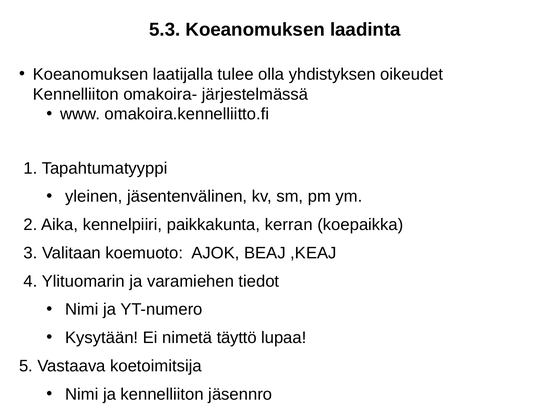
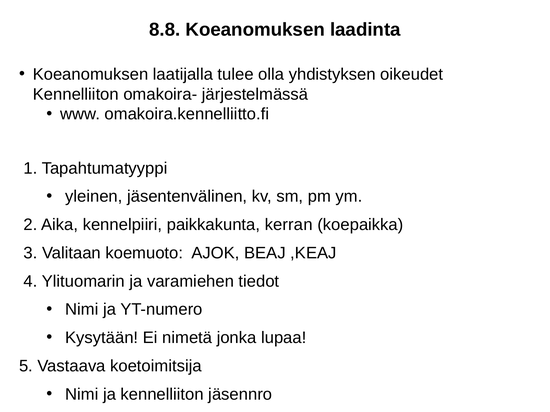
5.3: 5.3 -> 8.8 (165, 30)
täyttö: täyttö -> jonka (237, 338)
